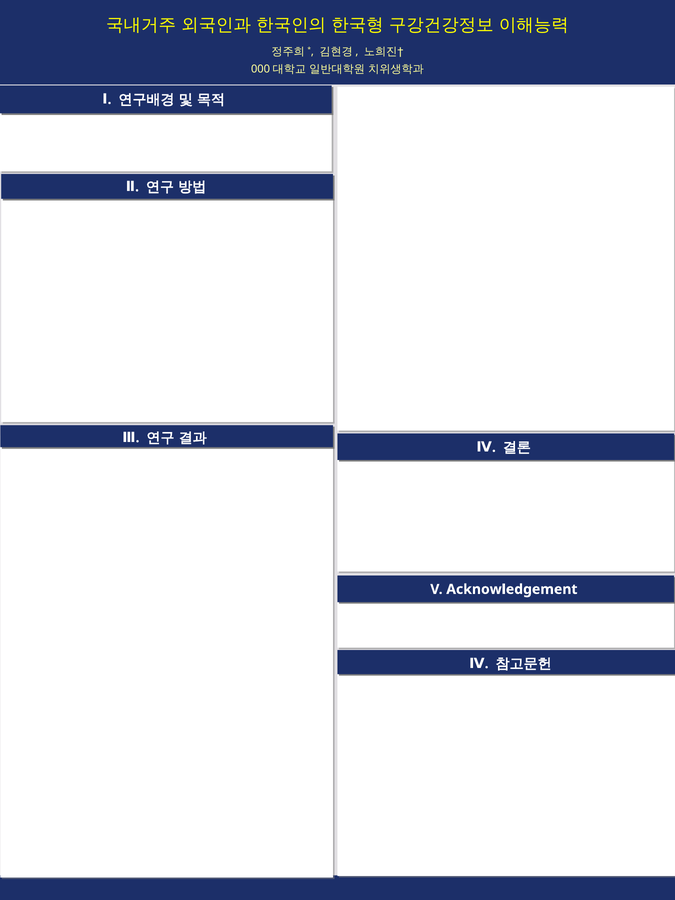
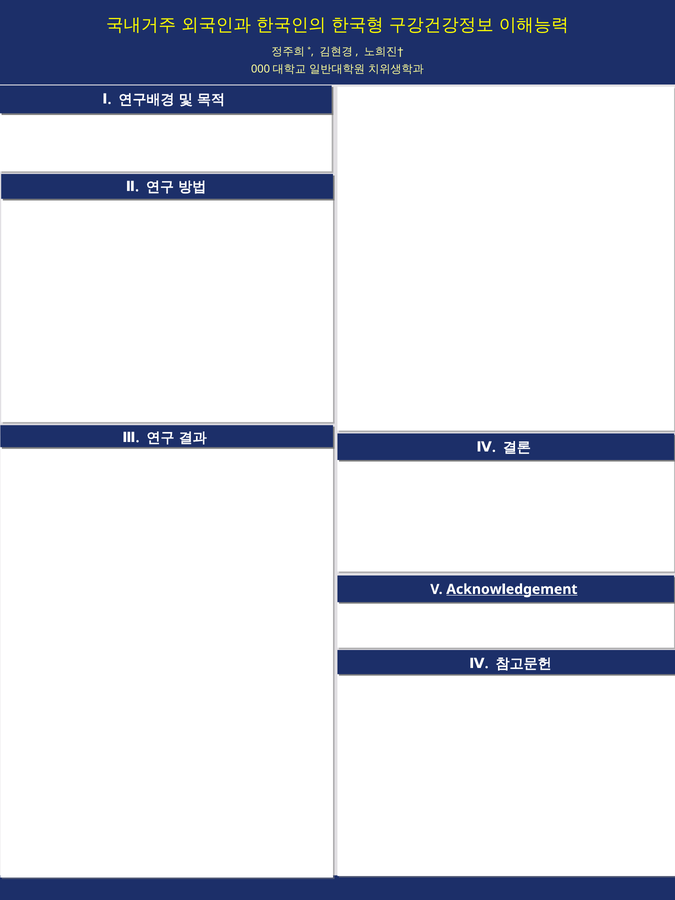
Acknowledgement underline: none -> present (512, 589)
